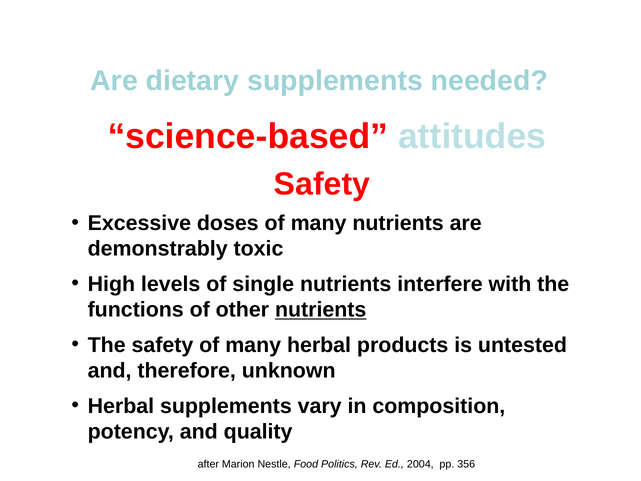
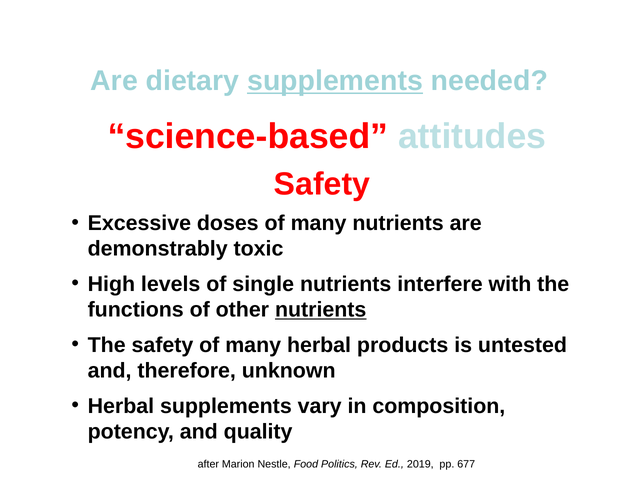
supplements underline: none -> present (335, 81)
2004: 2004 -> 2019 (420, 464)
356: 356 -> 677 (466, 464)
